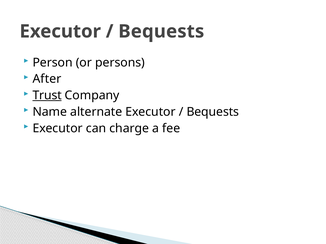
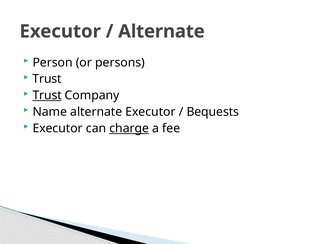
Bequests: Bequests -> Alternate (161, 31)
After: After -> Trust (47, 79)
charge underline: none -> present (129, 129)
